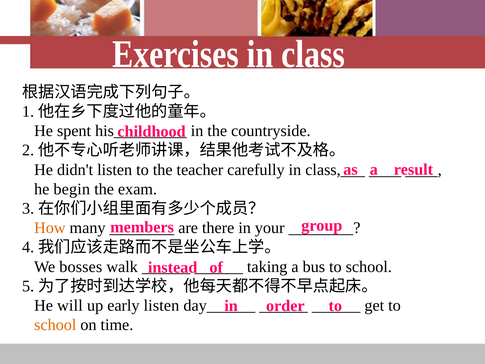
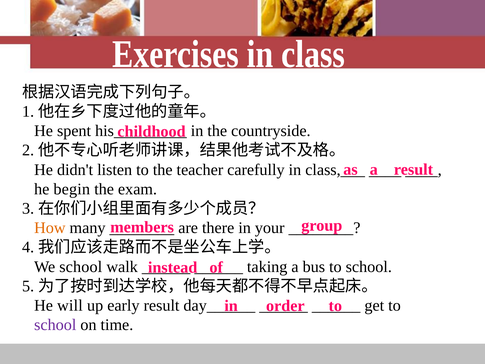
We bosses: bosses -> school (81, 267)
early listen: listen -> result (162, 305)
school colour: orange -> purple (55, 325)
